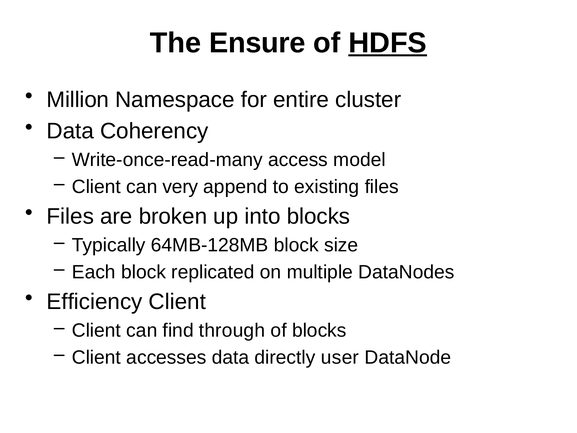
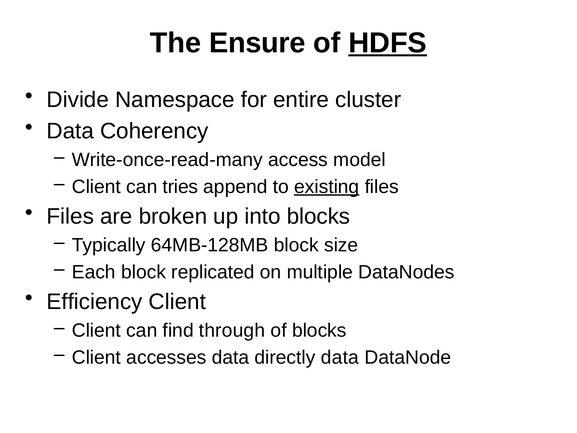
Million: Million -> Divide (78, 100)
very: very -> tries (180, 187)
existing underline: none -> present (327, 187)
directly user: user -> data (340, 357)
